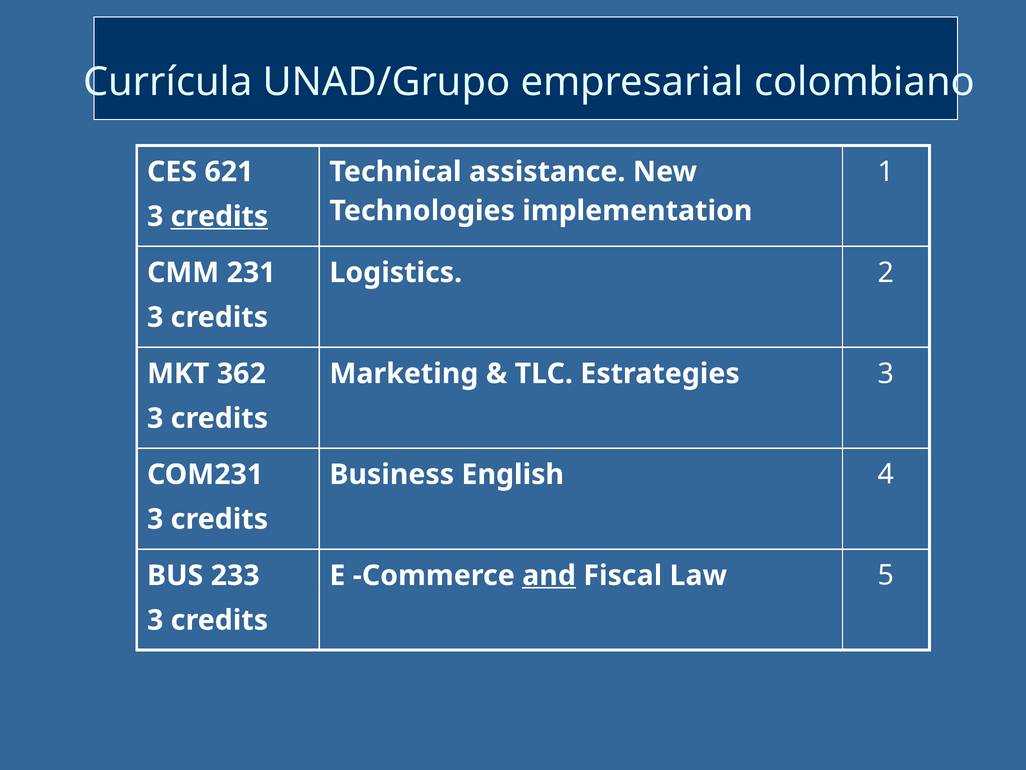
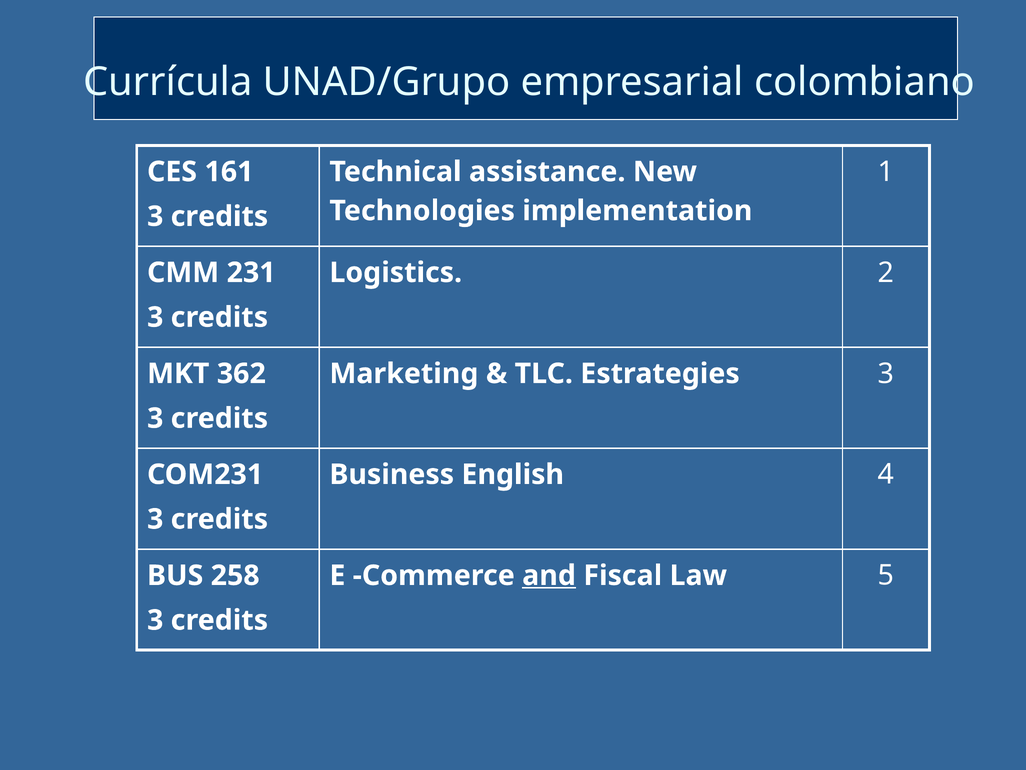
621: 621 -> 161 (229, 172)
credits underline: present -> none (219, 216)
233: 233 -> 258 (235, 575)
